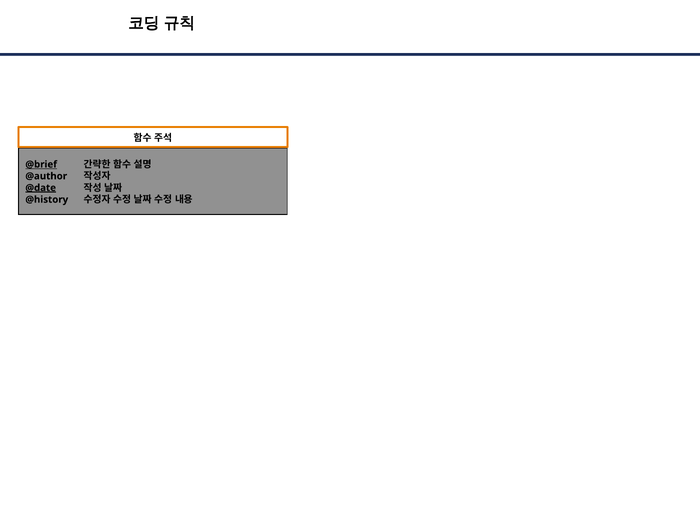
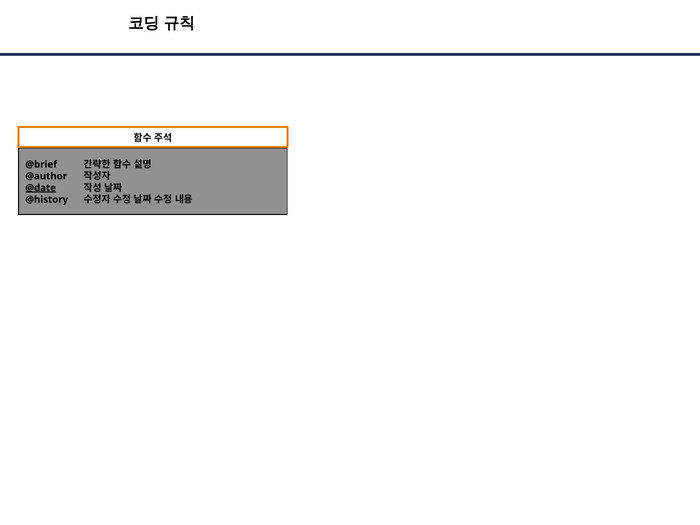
@brief underline: present -> none (41, 164)
